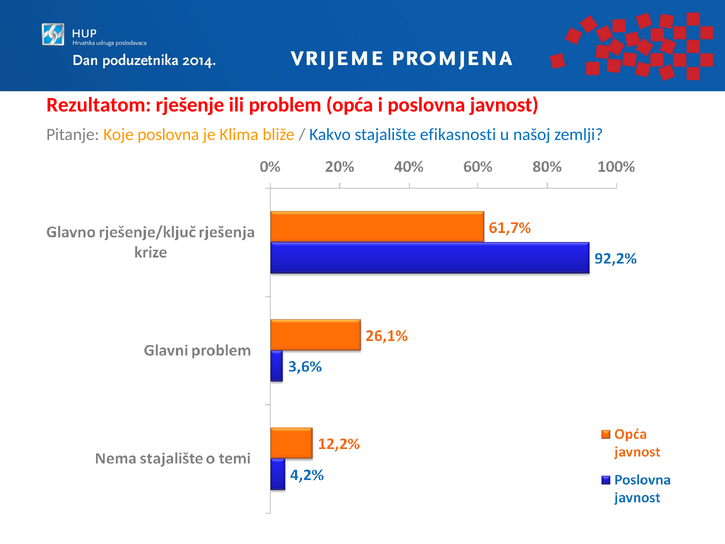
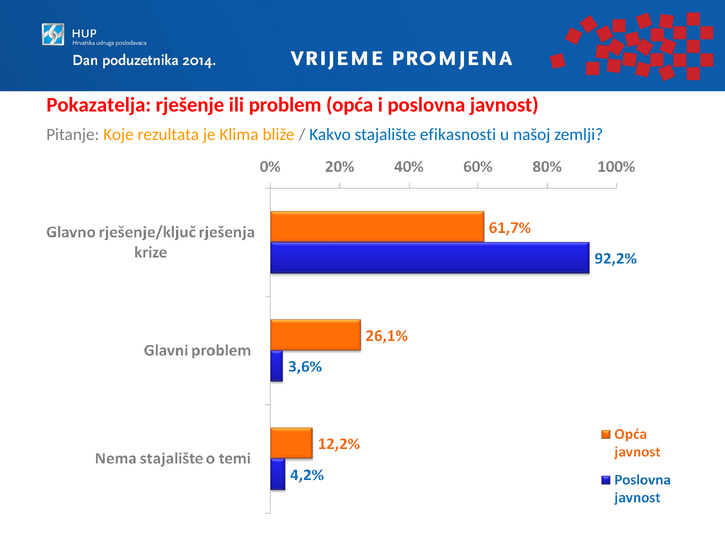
Rezultatom: Rezultatom -> Pokazatelja (99, 105)
Koje poslovna: poslovna -> rezultata (168, 134)
